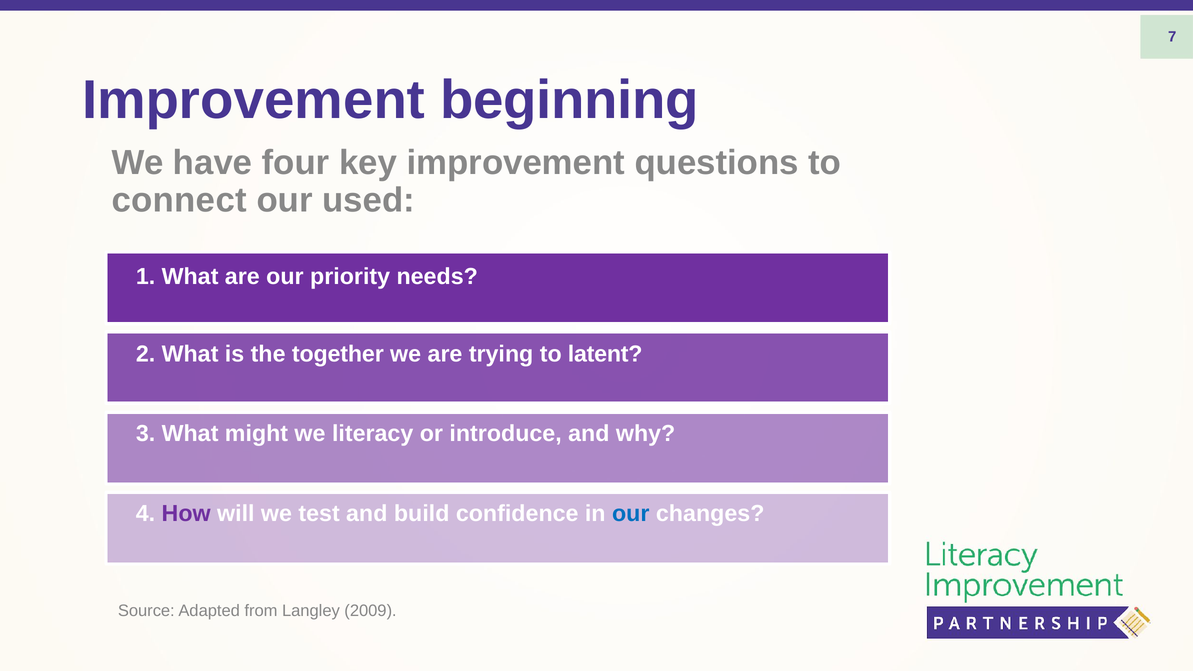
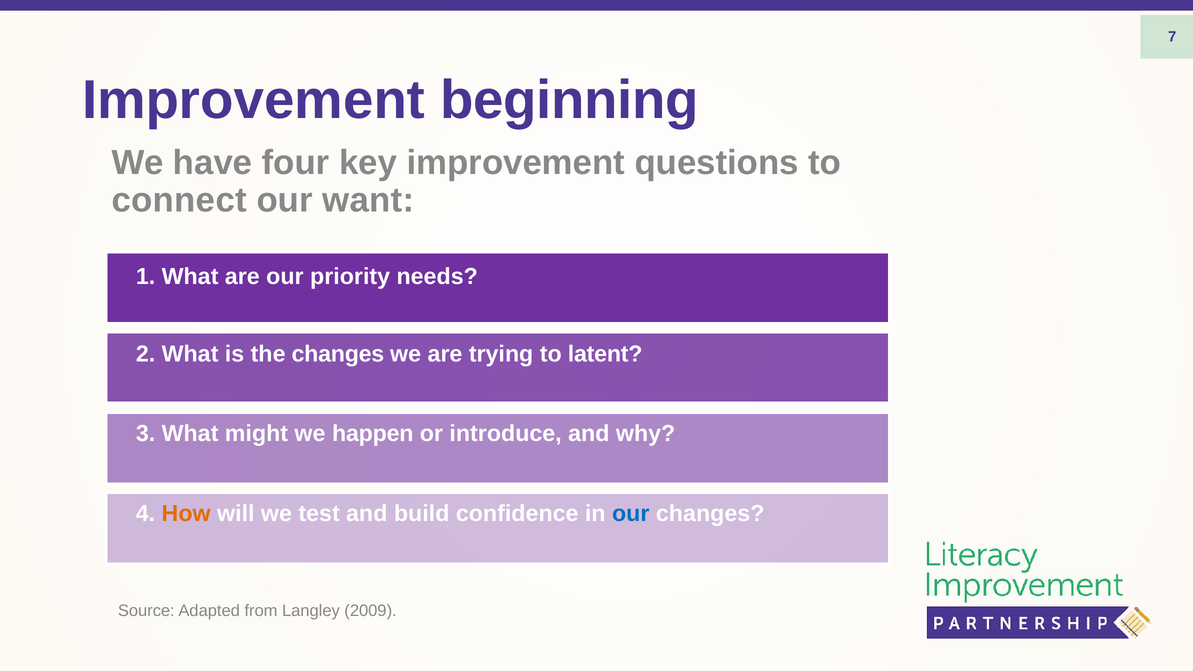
used: used -> want (368, 201)
the together: together -> changes (338, 354)
literacy: literacy -> happen (373, 434)
How colour: purple -> orange (186, 514)
